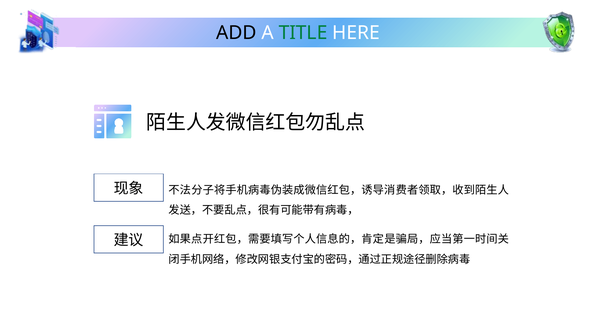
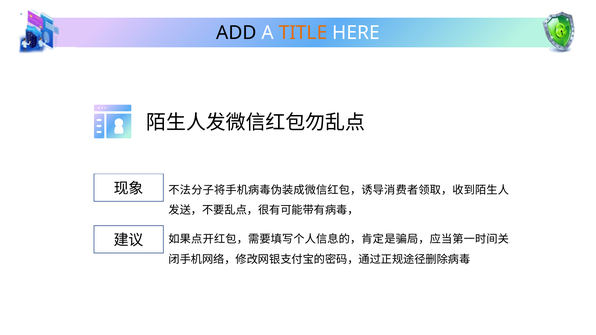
TITLE colour: green -> orange (303, 33)
